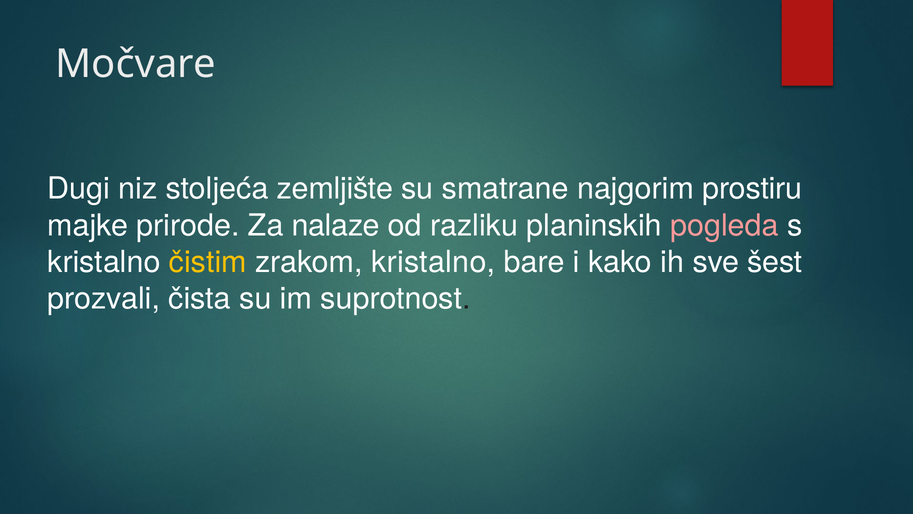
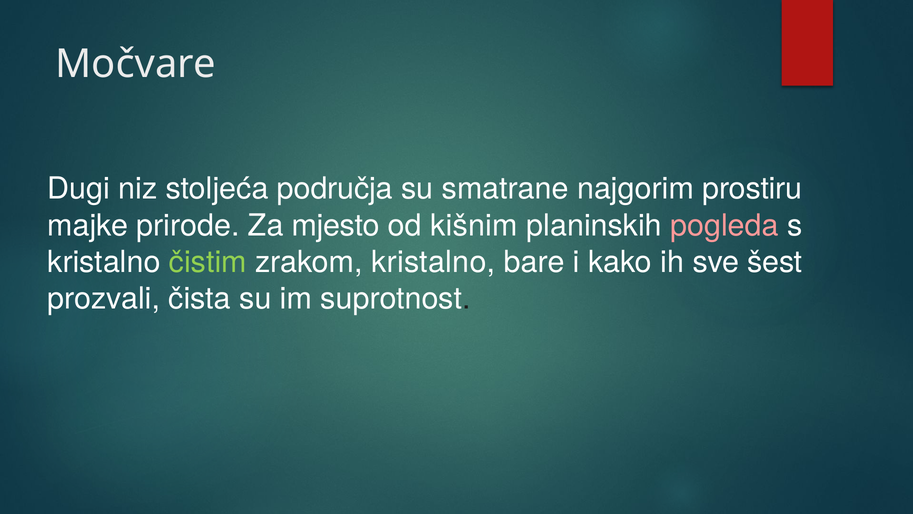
zemljište: zemljište -> područja (335, 189)
nalaze: nalaze -> mjesto (336, 225)
razliku: razliku -> kišnim (474, 225)
čistim colour: yellow -> light green (208, 262)
